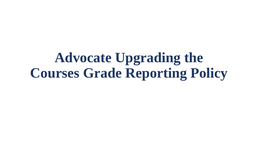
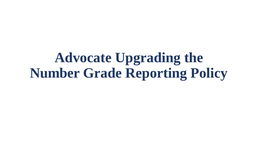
Courses: Courses -> Number (55, 73)
